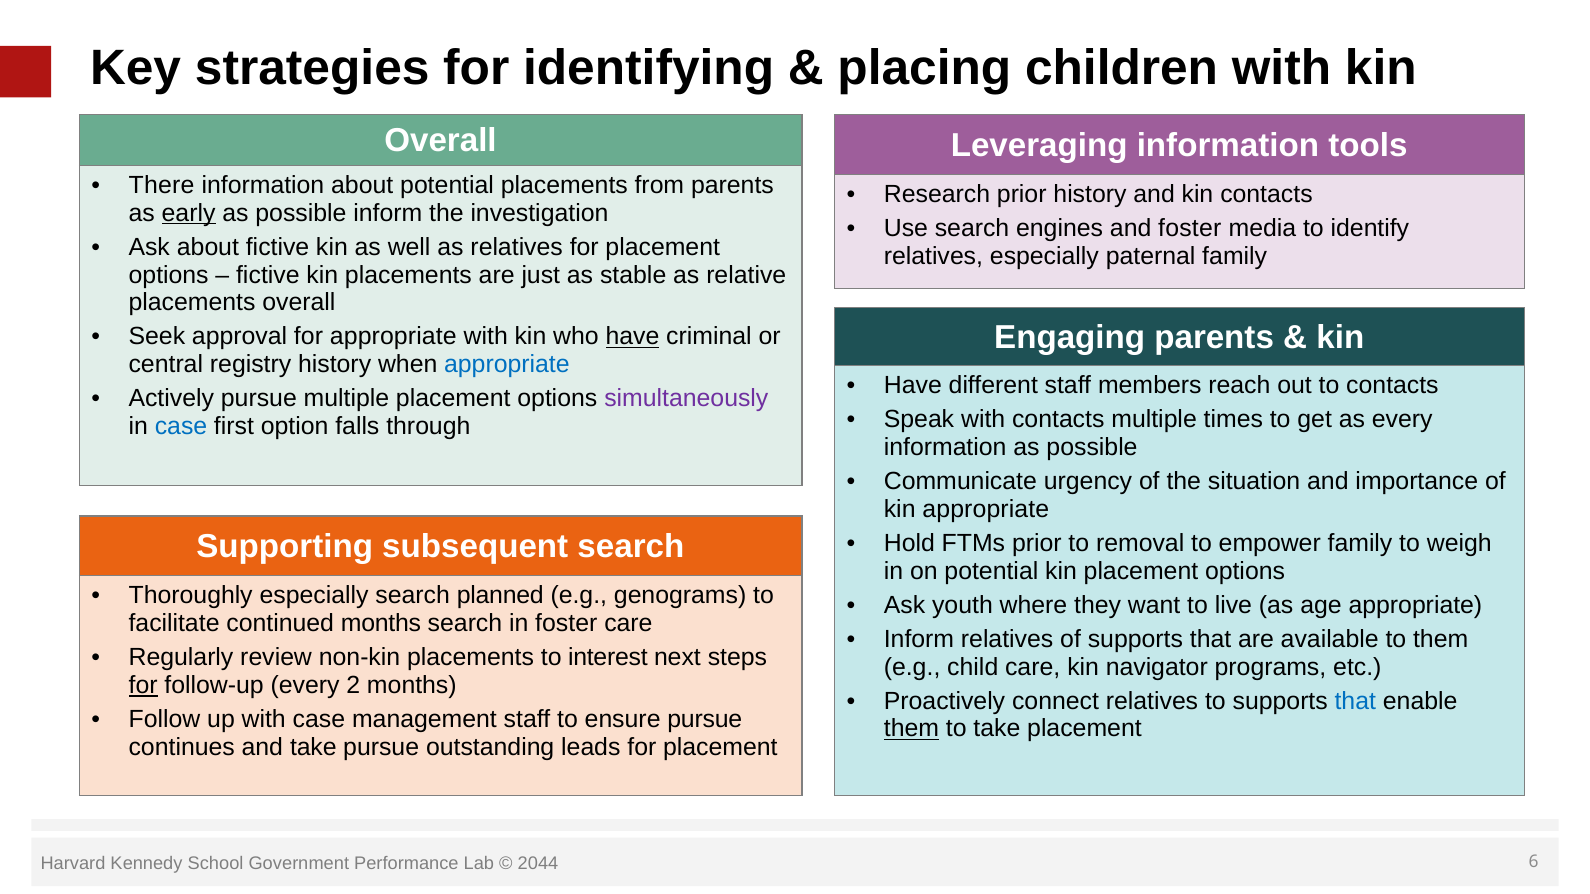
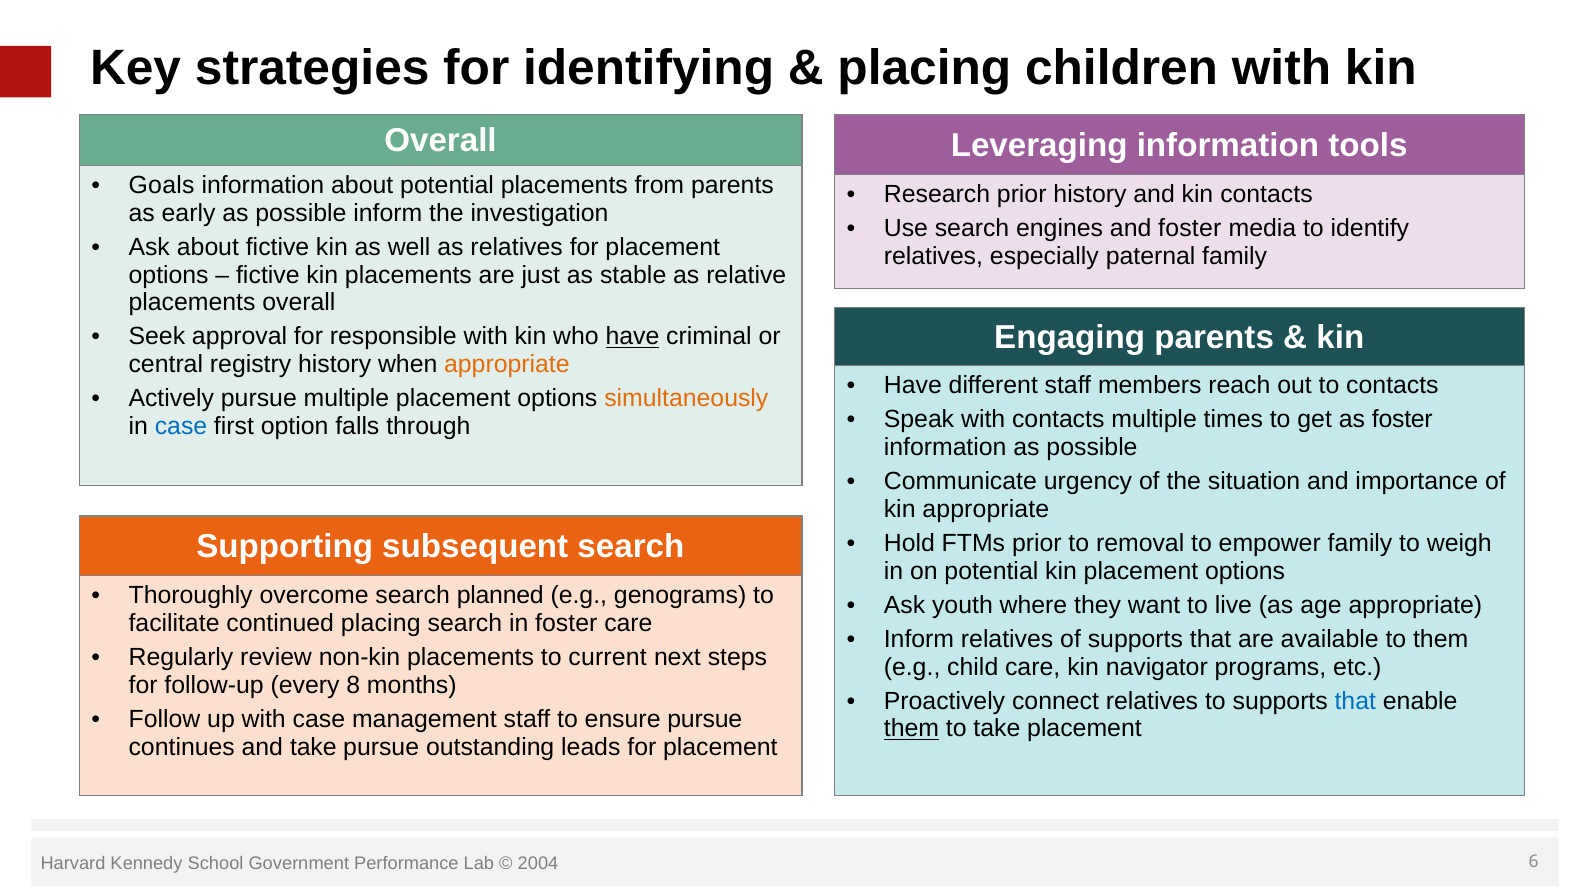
There: There -> Goals (162, 186)
early underline: present -> none (189, 213)
for appropriate: appropriate -> responsible (393, 337)
appropriate colour: blue -> orange (507, 364)
simultaneously colour: purple -> orange (686, 399)
as every: every -> foster (1402, 420)
Thoroughly especially: especially -> overcome (314, 596)
continued months: months -> placing (381, 624)
interest: interest -> current (608, 658)
for underline: present -> none (143, 685)
2: 2 -> 8 (353, 685)
2044: 2044 -> 2004 (538, 864)
